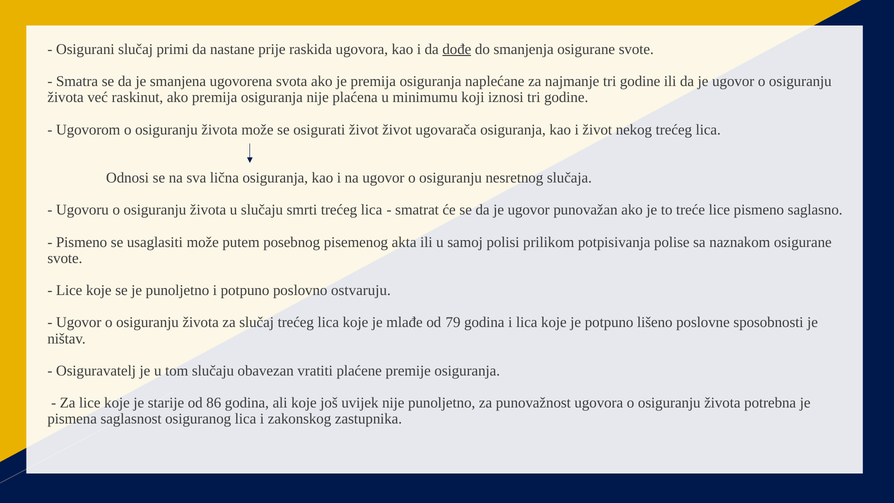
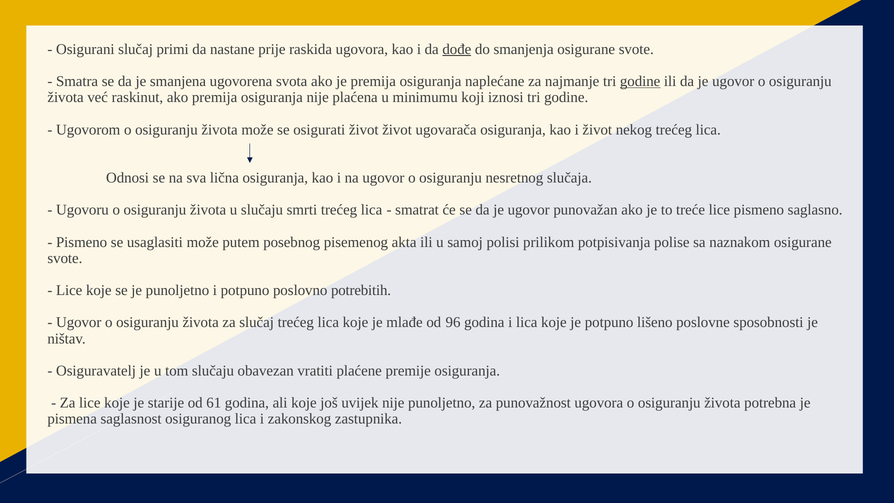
godine underline: none -> present (640, 81)
ostvaruju: ostvaruju -> potrebitih (361, 290)
79: 79 -> 96 (453, 322)
86: 86 -> 61 (214, 403)
